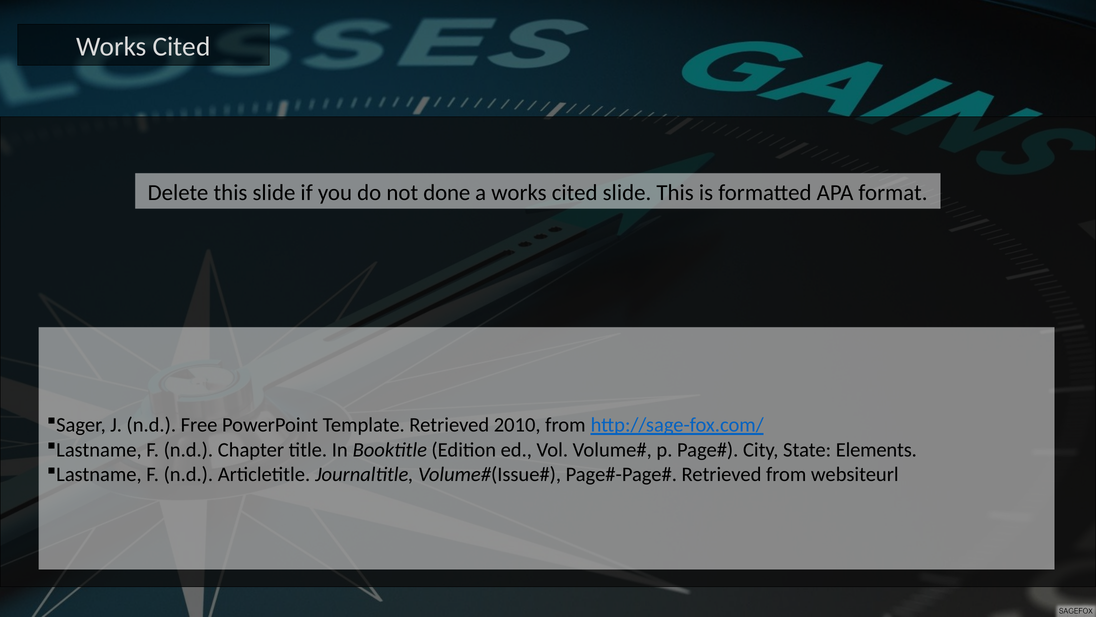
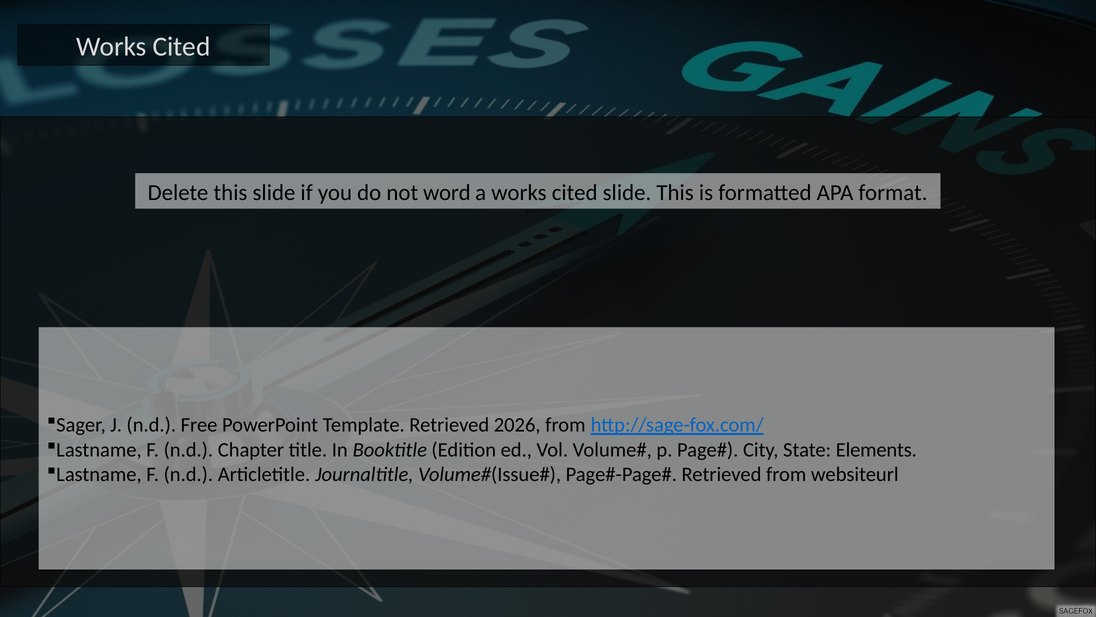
done: done -> word (447, 192)
2010: 2010 -> 2026 (517, 425)
